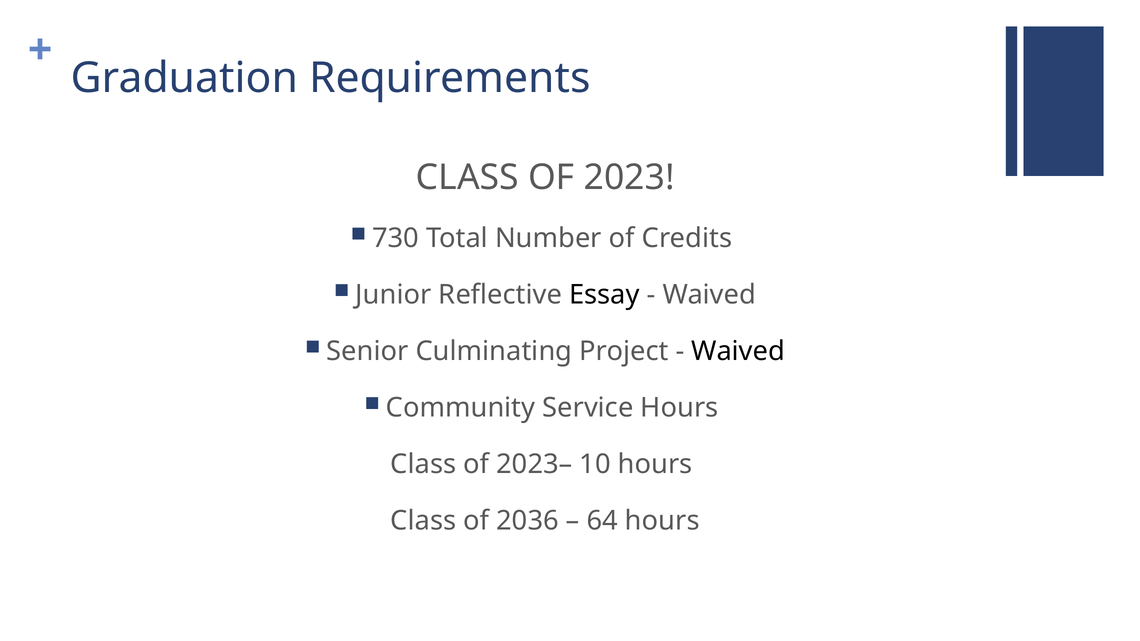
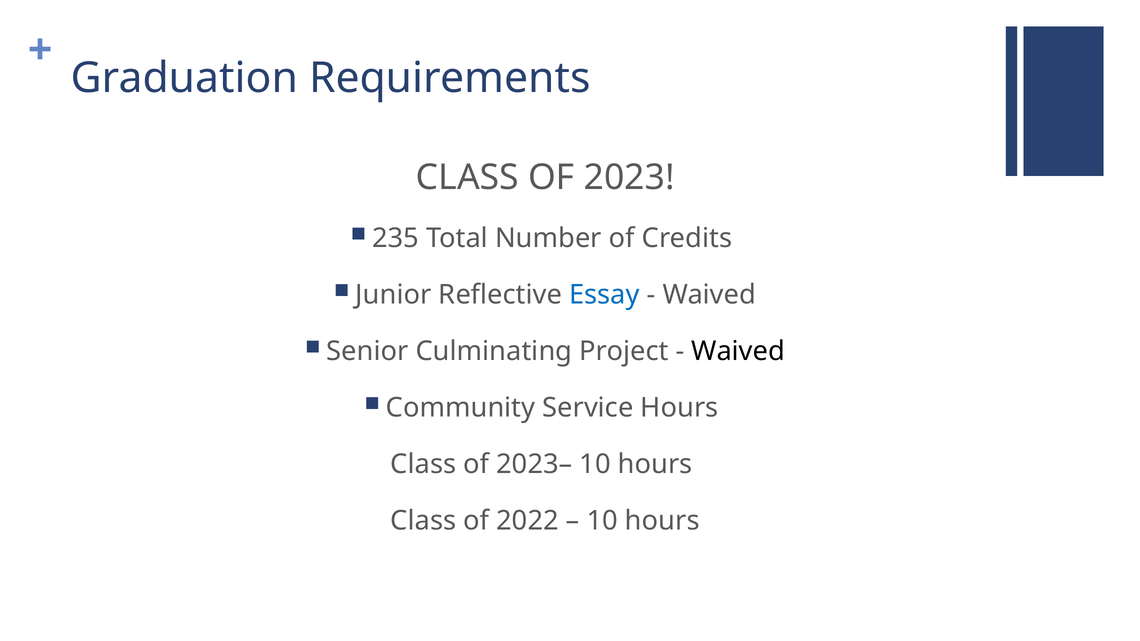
730: 730 -> 235 (396, 238)
Essay colour: black -> blue (604, 295)
2036: 2036 -> 2022 (528, 521)
64: 64 -> 10 (602, 521)
